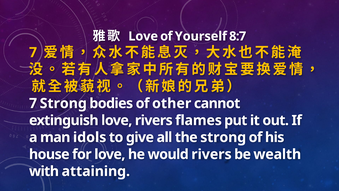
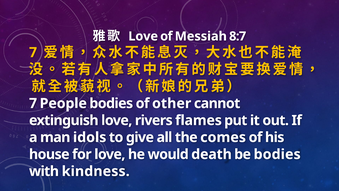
Yourself: Yourself -> Messiah (201, 36)
7 Strong: Strong -> People (63, 103)
the strong: strong -> comes (223, 137)
would rivers: rivers -> death (212, 154)
be wealth: wealth -> bodies (277, 154)
attaining: attaining -> kindness (96, 171)
